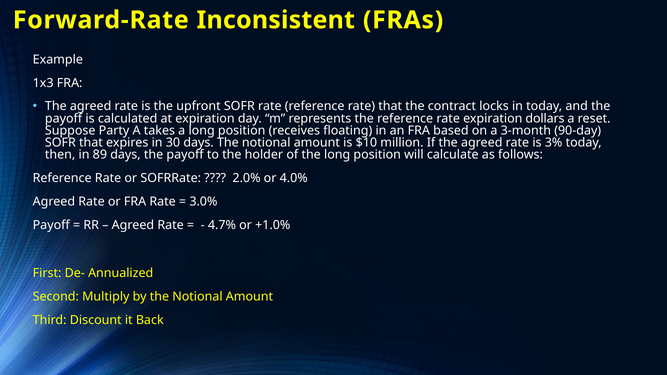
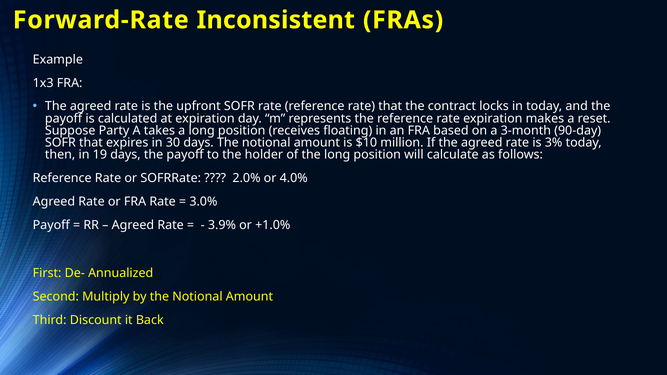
dollars: dollars -> makes (545, 118)
89: 89 -> 19 (100, 155)
4.7%: 4.7% -> 3.9% (222, 225)
